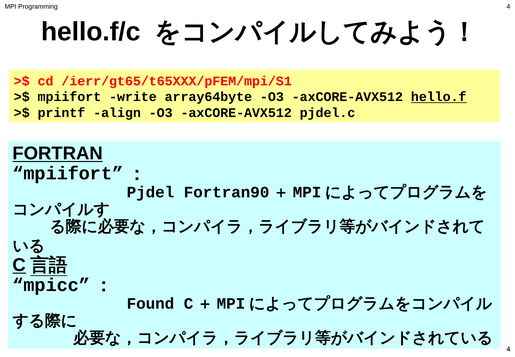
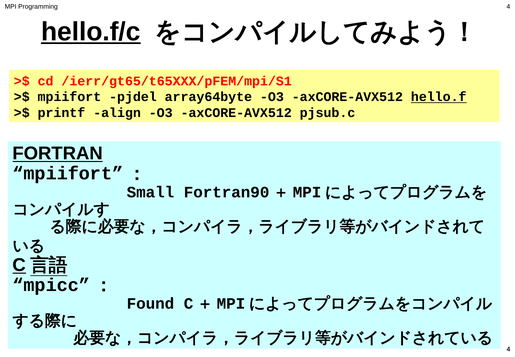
hello.f/c underline: none -> present (91, 32)
write: write -> pjdel (133, 97)
pjdel.c: pjdel.c -> pjsub.c (328, 113)
Pjdel: Pjdel -> Small (150, 192)
